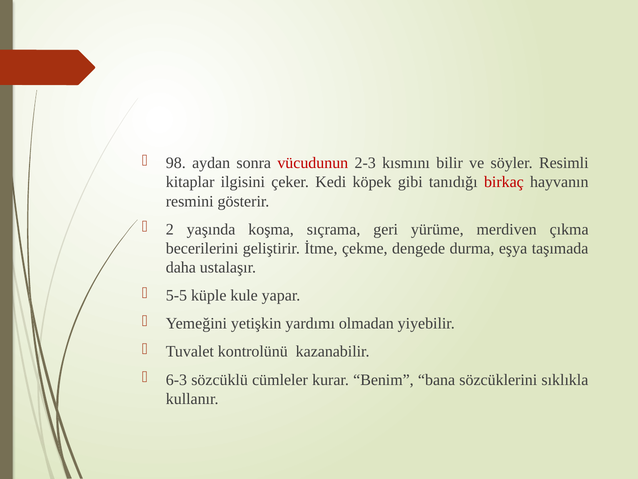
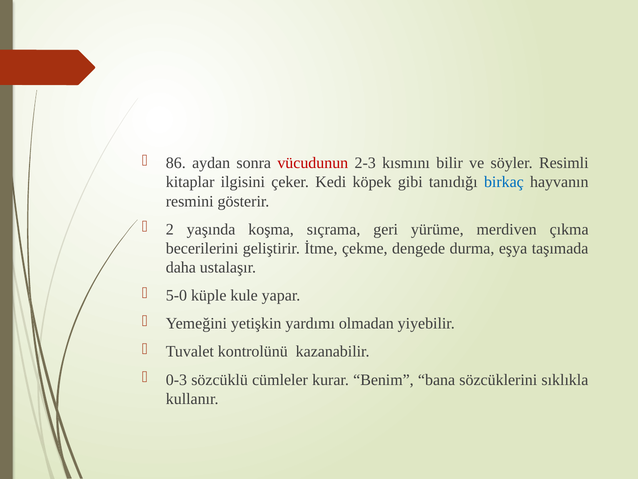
98: 98 -> 86 (176, 163)
birkaç colour: red -> blue (504, 182)
5-5: 5-5 -> 5-0 (176, 295)
6-3: 6-3 -> 0-3 (176, 379)
